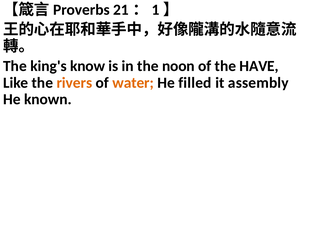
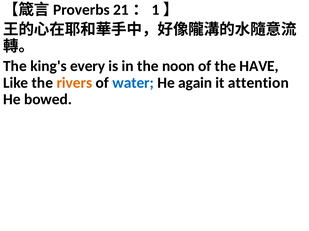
know: know -> every (88, 66)
water colour: orange -> blue (133, 83)
filled: filled -> again (195, 83)
assembly: assembly -> attention (258, 83)
known: known -> bowed (48, 100)
